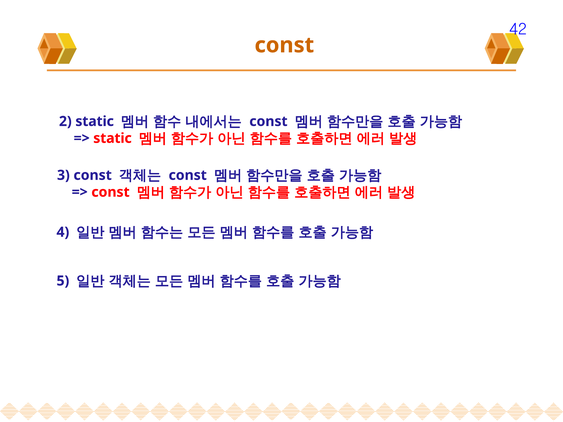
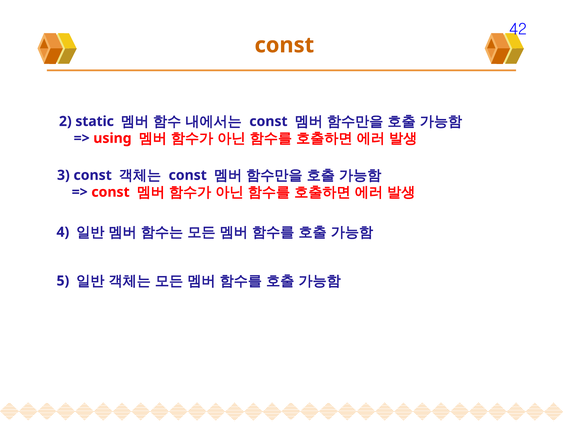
static: static -> using (112, 138)
